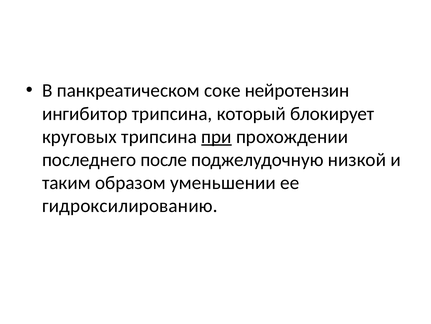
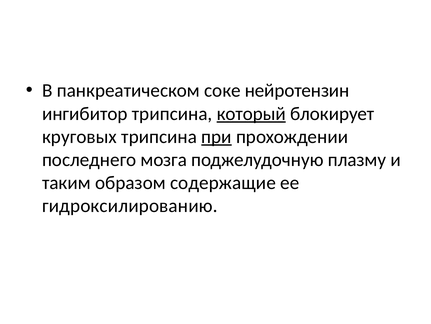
который underline: none -> present (251, 113)
после: после -> мозга (164, 159)
низкой: низкой -> плазму (357, 159)
уменьшении: уменьшении -> содержащие (223, 182)
